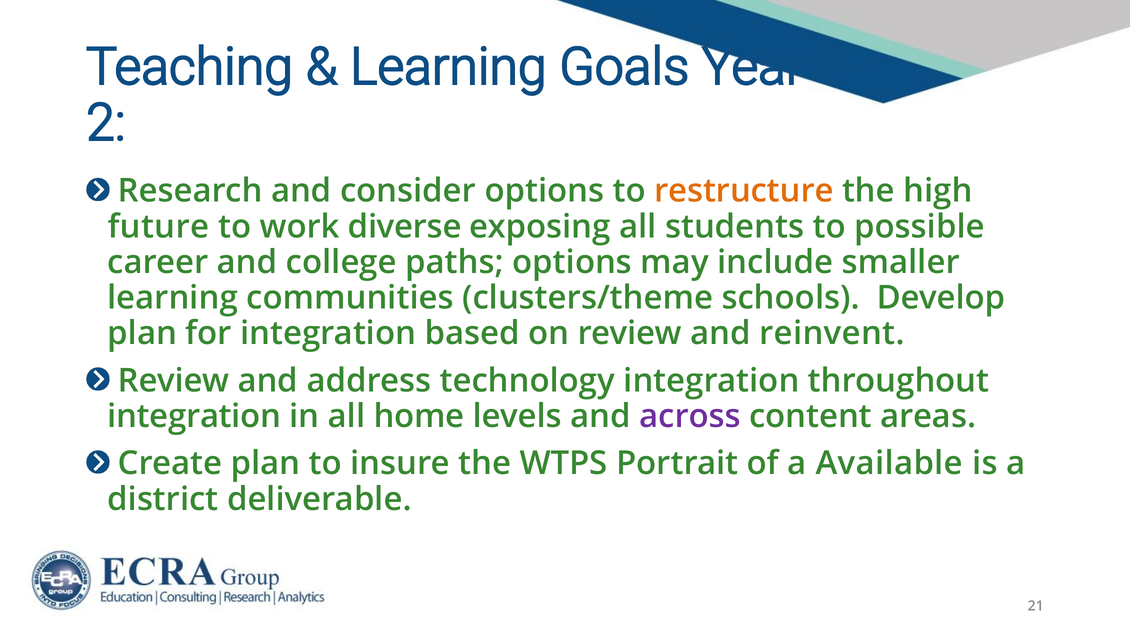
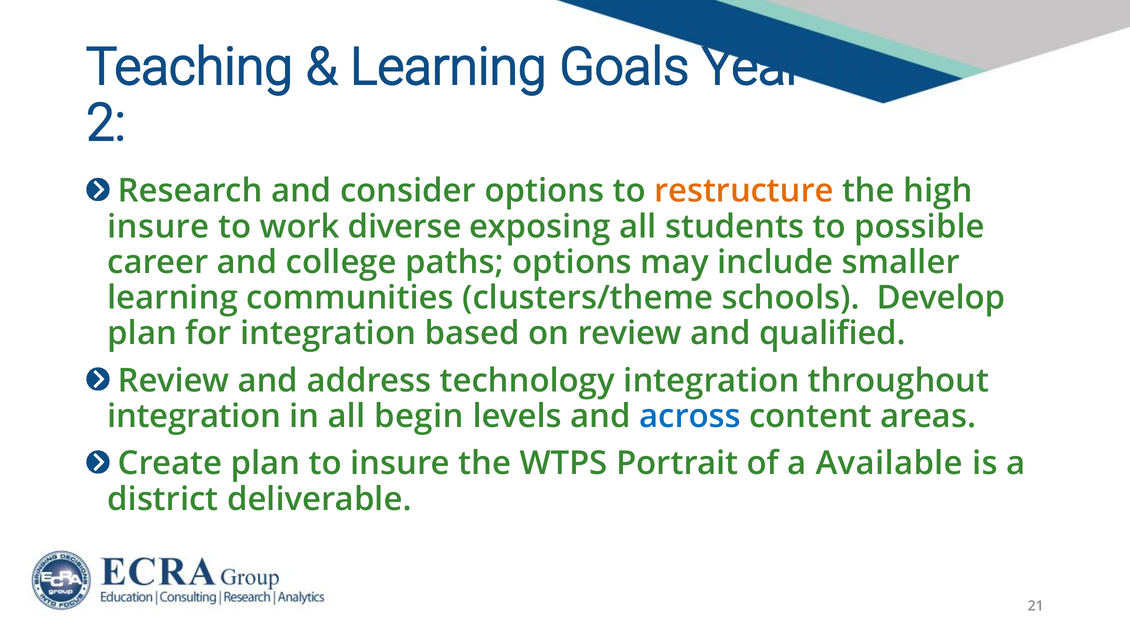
future: future -> insure (158, 227)
reinvent: reinvent -> qualified (832, 333)
home: home -> begin (419, 416)
across colour: purple -> blue (690, 416)
